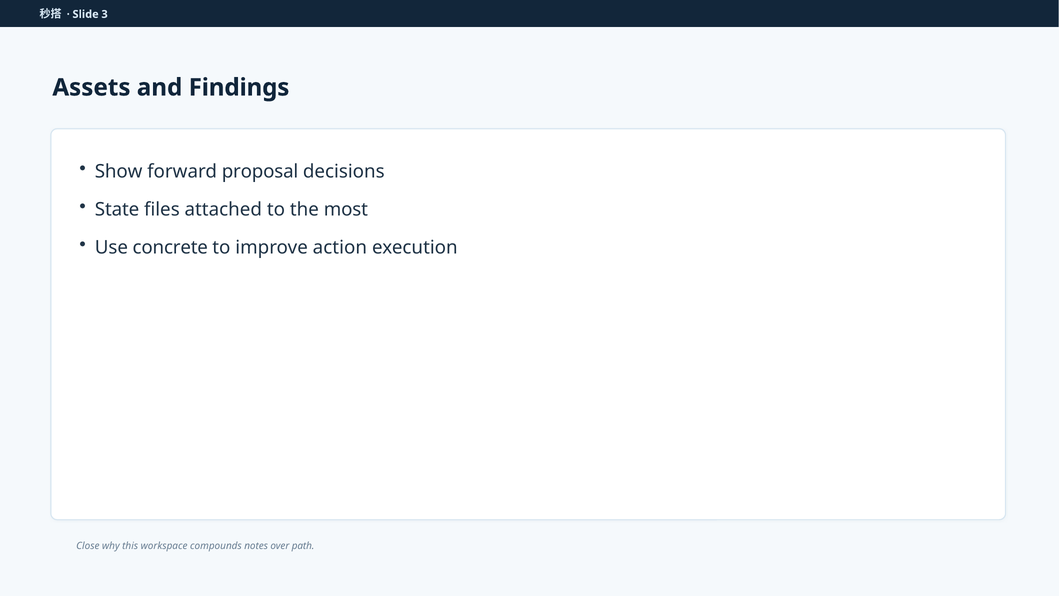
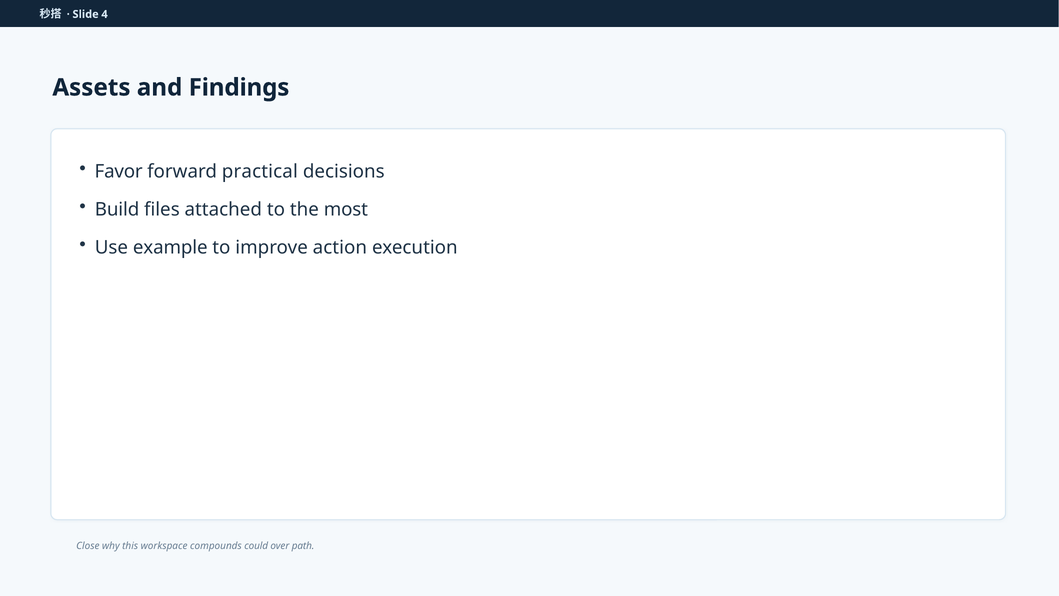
3: 3 -> 4 (105, 14)
Show: Show -> Favor (119, 171)
proposal: proposal -> practical (260, 171)
State: State -> Build (117, 209)
concrete: concrete -> example (170, 247)
notes: notes -> could (256, 546)
